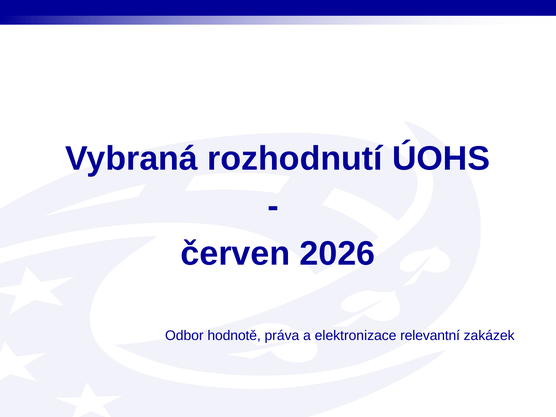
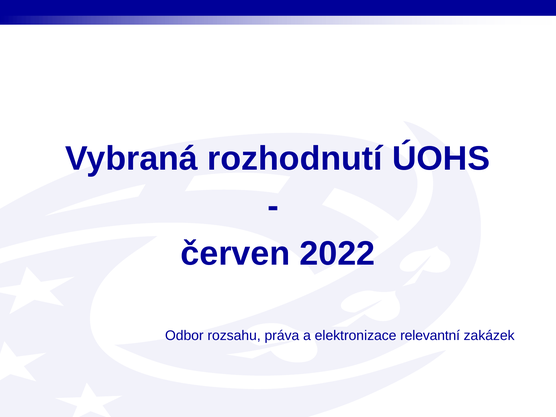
2026: 2026 -> 2022 (337, 254)
hodnotě: hodnotě -> rozsahu (234, 336)
